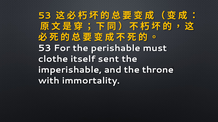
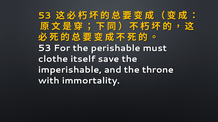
sent: sent -> save (109, 59)
